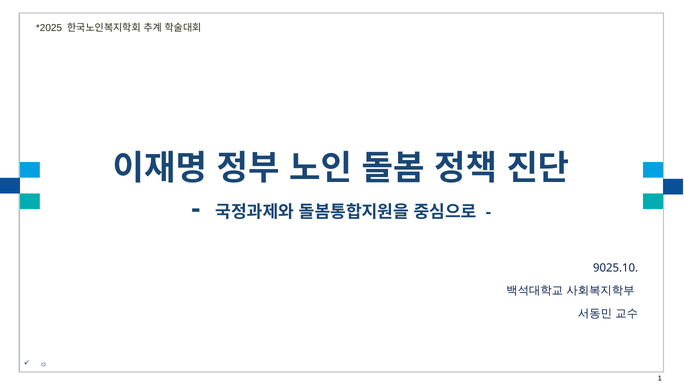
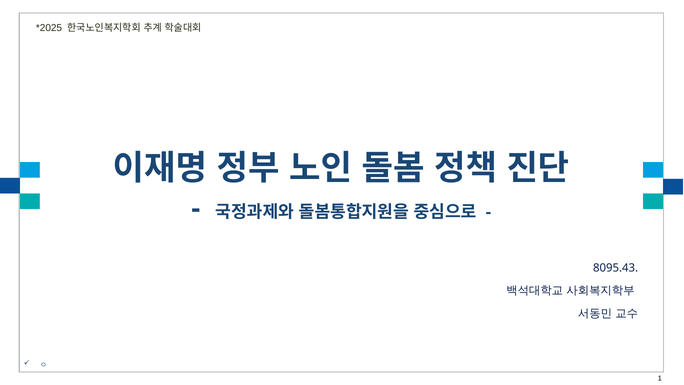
9025.10: 9025.10 -> 8095.43 (616, 268)
